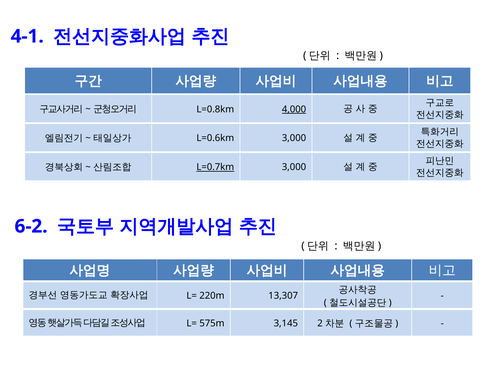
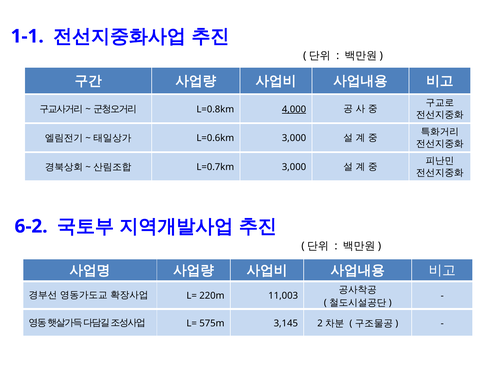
4-1: 4-1 -> 1-1 (27, 36)
L=0.7km underline: present -> none (215, 167)
13,307: 13,307 -> 11,003 (283, 296)
